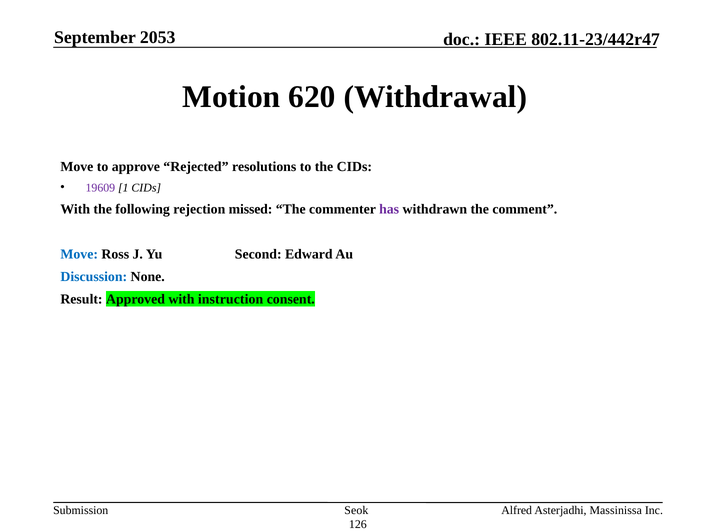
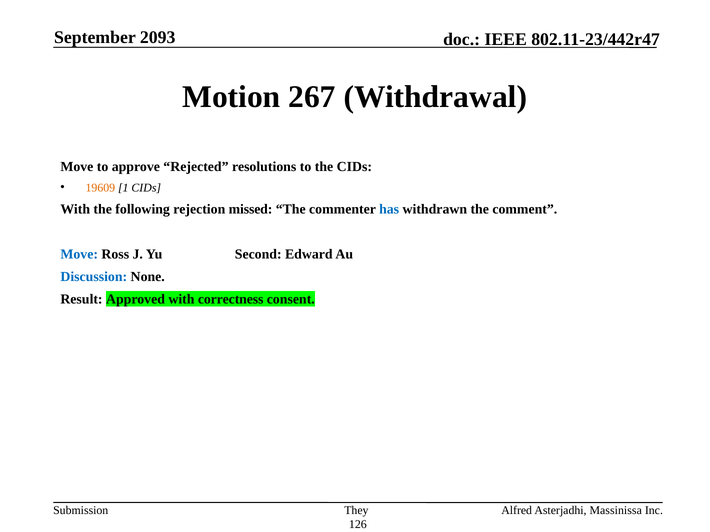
2053: 2053 -> 2093 (158, 38)
620: 620 -> 267 (312, 97)
19609 colour: purple -> orange (100, 188)
has colour: purple -> blue (389, 209)
instruction: instruction -> correctness (231, 299)
Seok: Seok -> They (356, 511)
